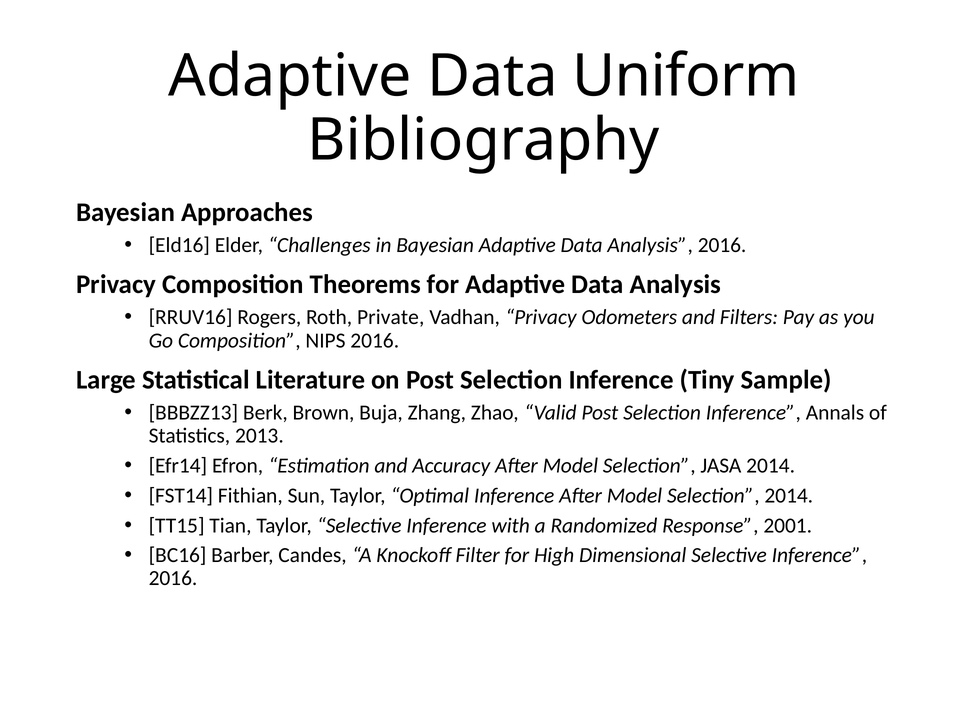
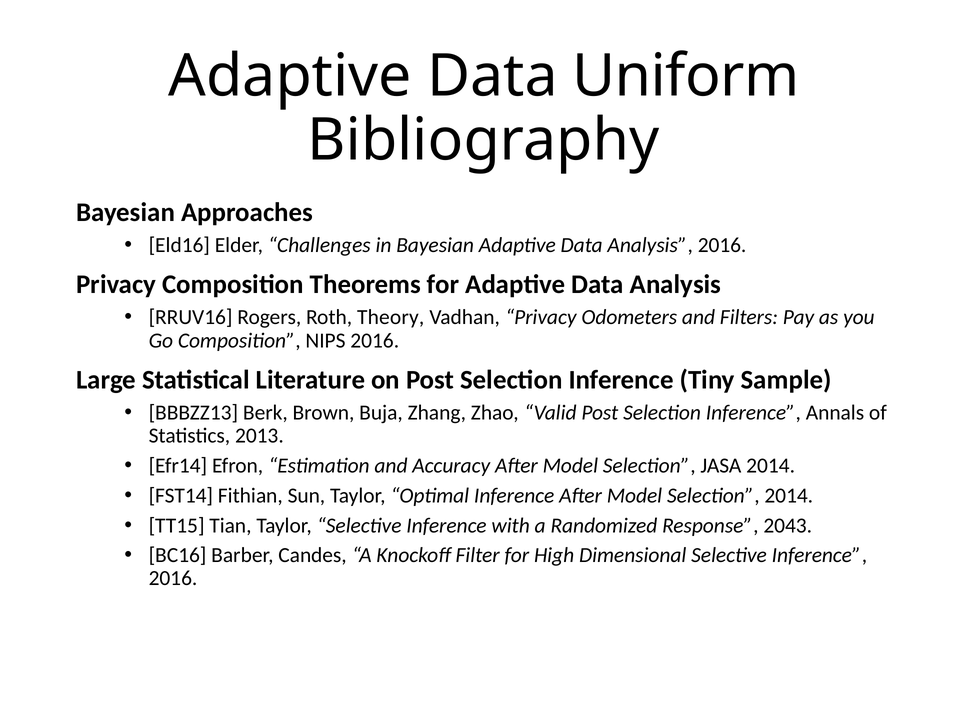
Private: Private -> Theory (391, 317)
2001: 2001 -> 2043 (788, 526)
